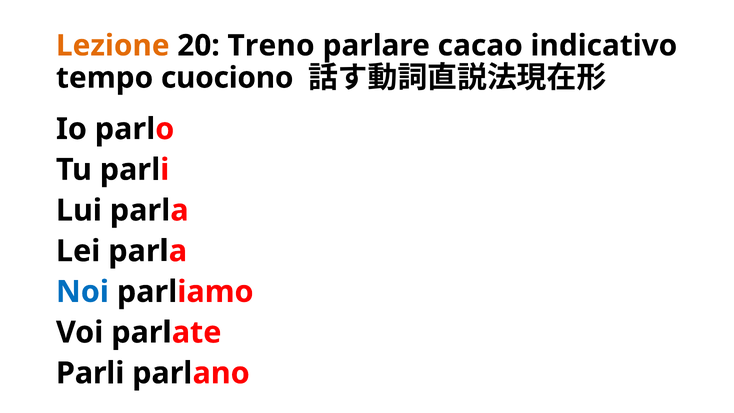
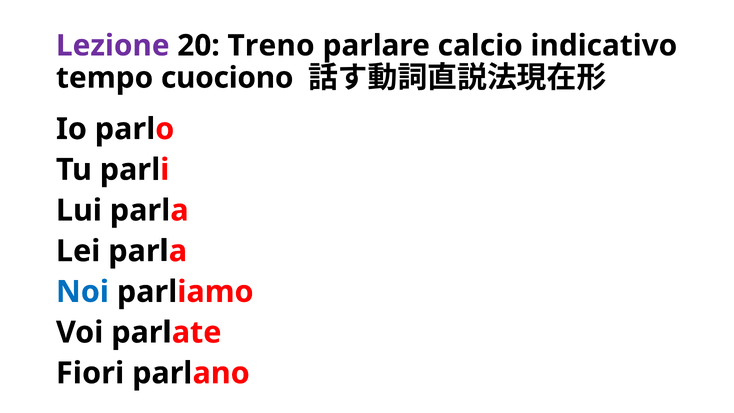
Lezione colour: orange -> purple (113, 46)
cacao: cacao -> calcio (480, 46)
Parli: Parli -> Fiori (90, 373)
